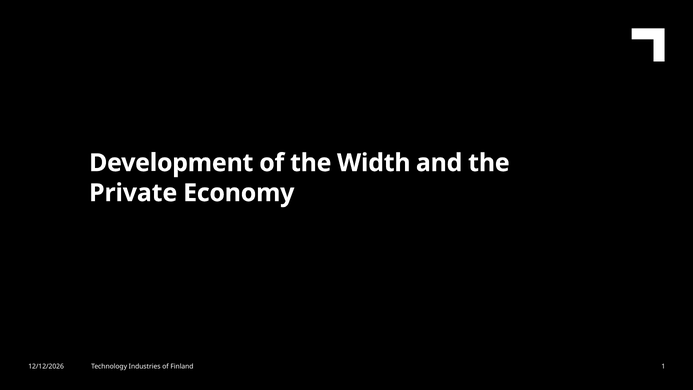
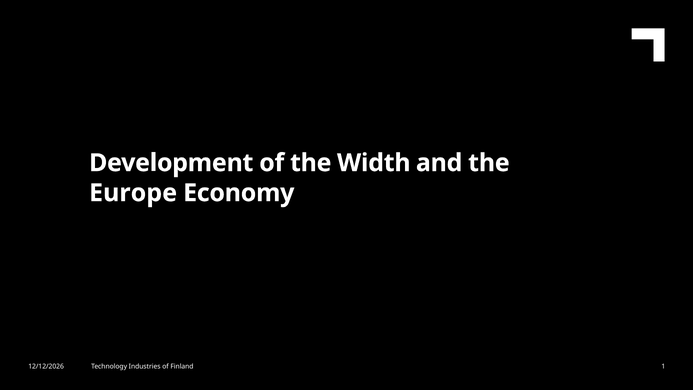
Private: Private -> Europe (133, 193)
